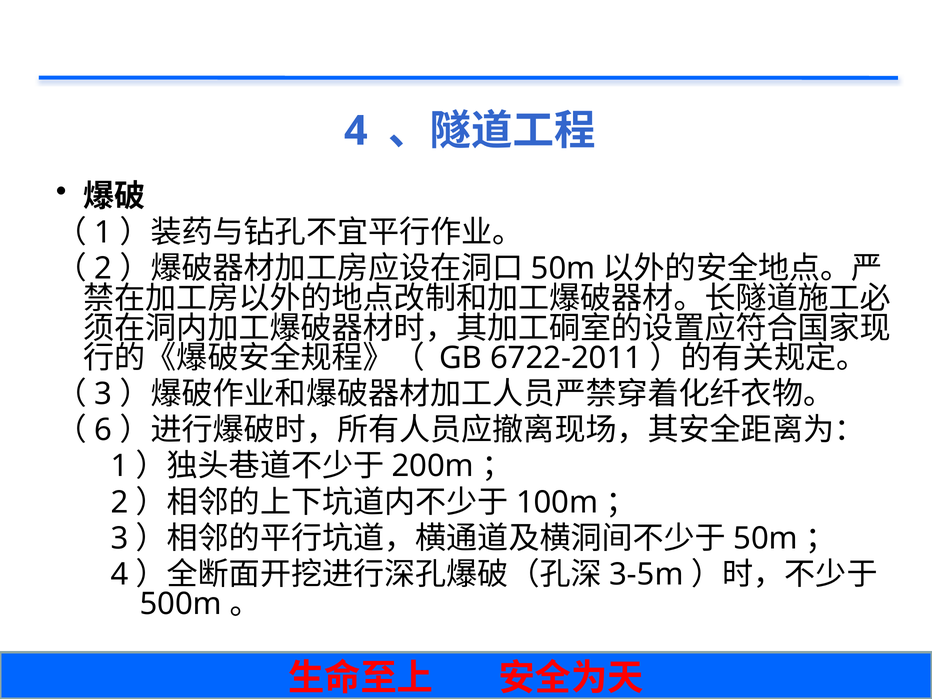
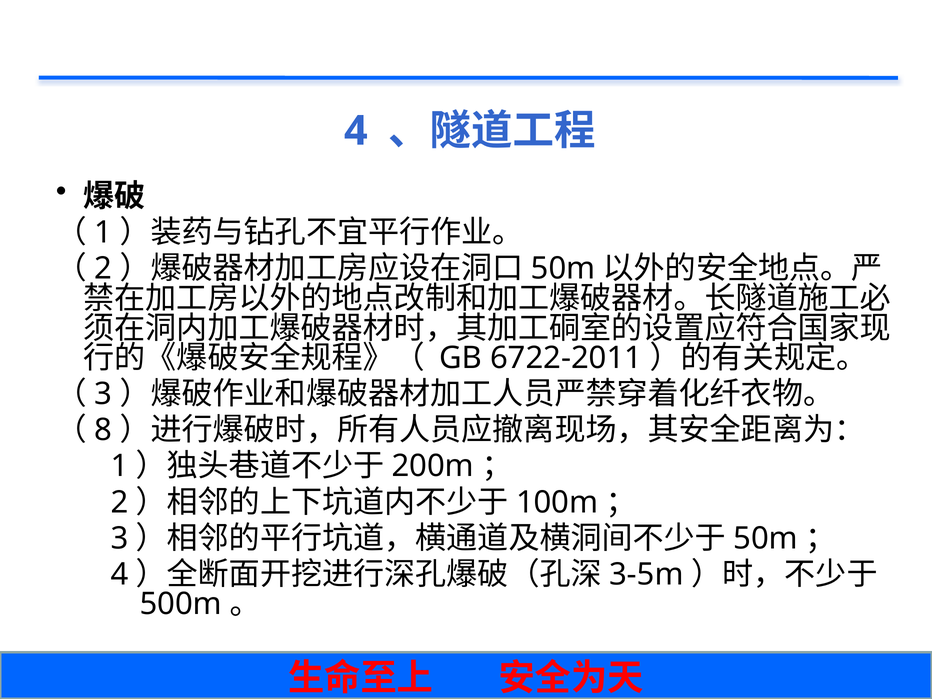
6: 6 -> 8 (103, 430)
